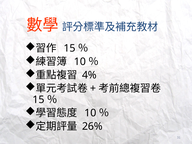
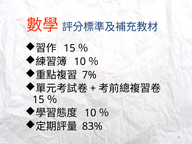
4%: 4% -> 7% (89, 75)
26%: 26% -> 83% (92, 126)
